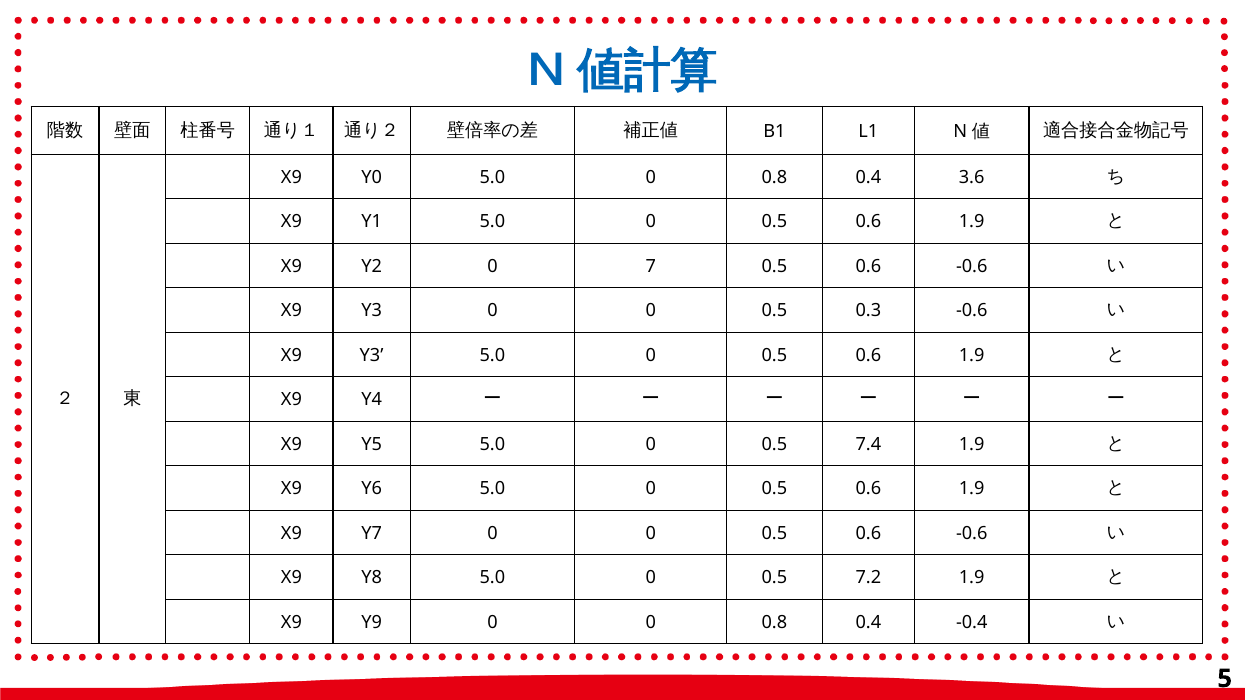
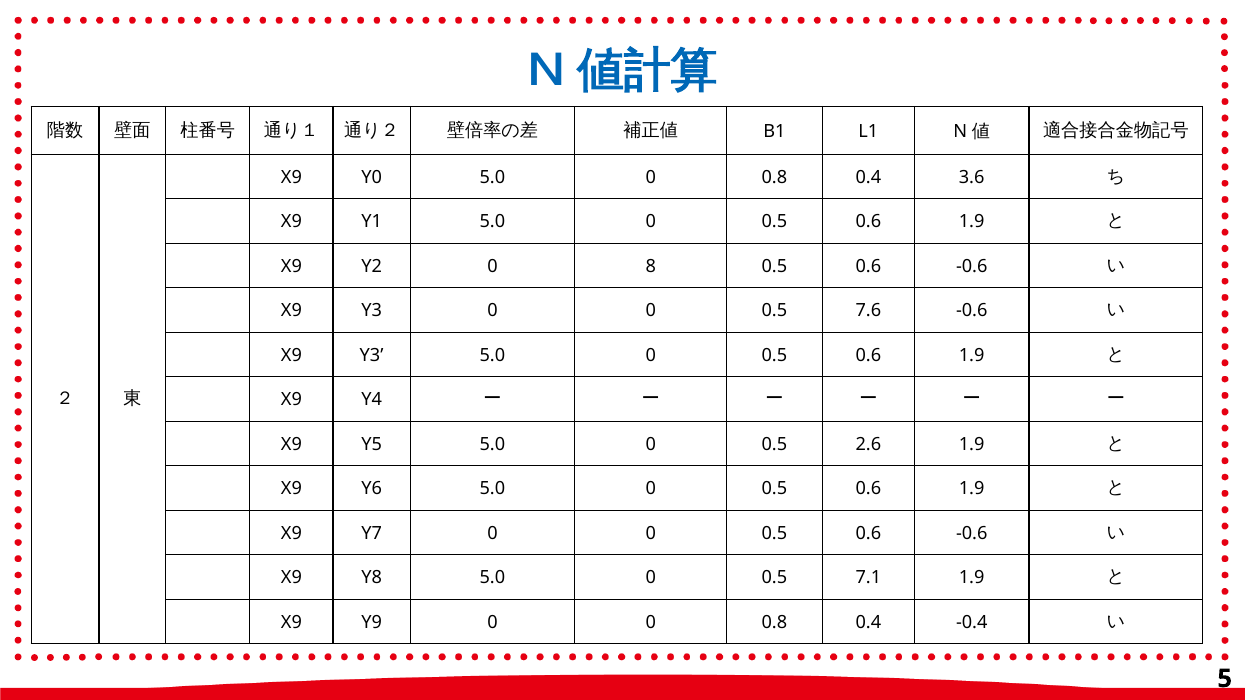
7: 7 -> 8 (651, 267)
0.3: 0.3 -> 7.6 (868, 311)
7.4: 7.4 -> 2.6 (868, 445)
7.2: 7.2 -> 7.1 (868, 578)
